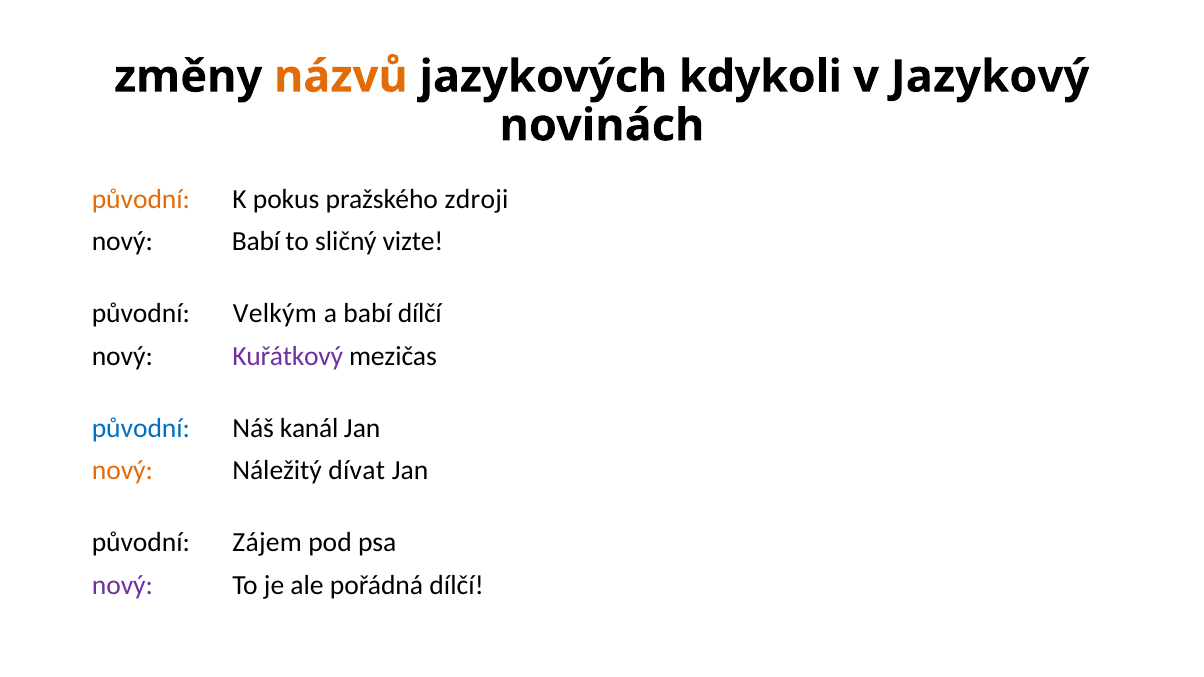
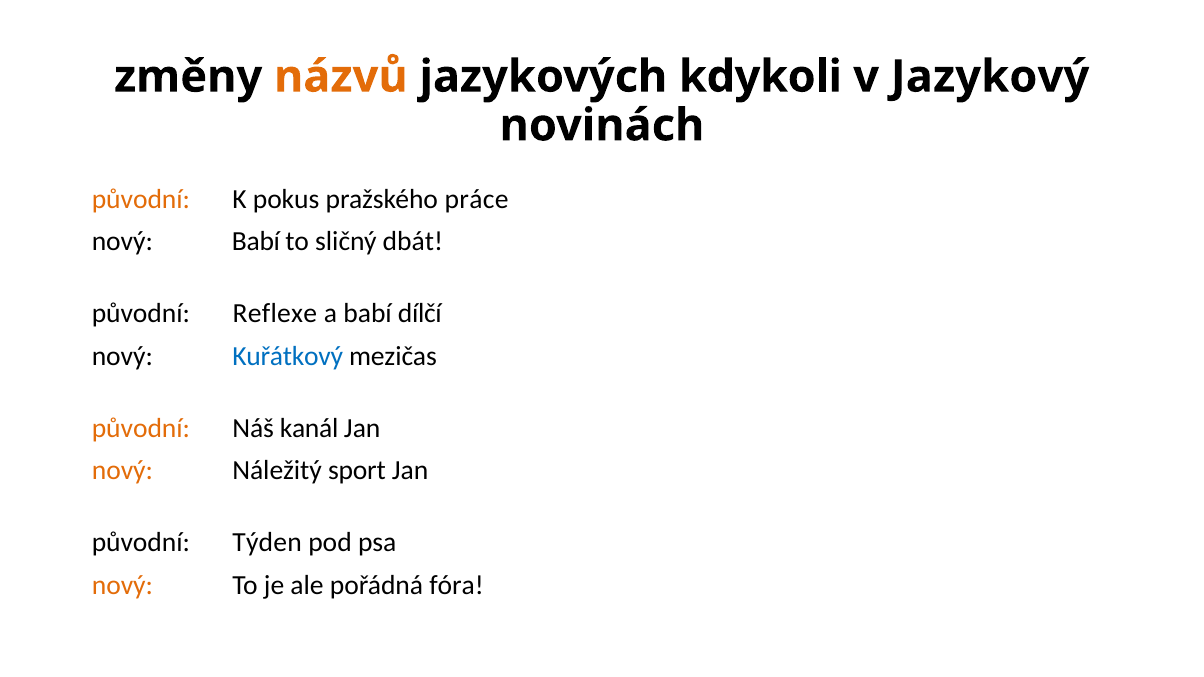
zdroji: zdroji -> práce (477, 200)
vizte: vizte -> dbát (413, 242)
Velkým: Velkým -> Reflexe (275, 314)
Kuřátkový colour: purple -> blue (288, 356)
původní colour: blue -> orange (141, 428)
dívat: dívat -> sport (357, 471)
Zájem: Zájem -> Týden (267, 543)
nový colour: purple -> orange (122, 585)
pořádná dílčí: dílčí -> fóra (457, 585)
